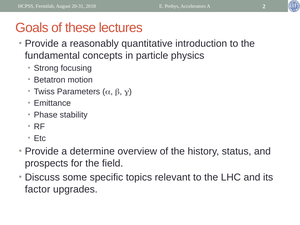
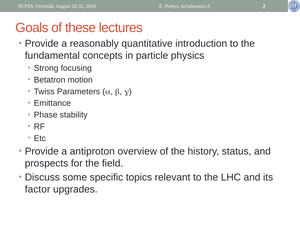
determine: determine -> antiproton (92, 151)
